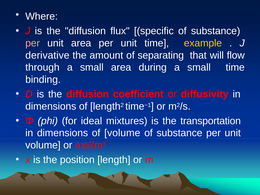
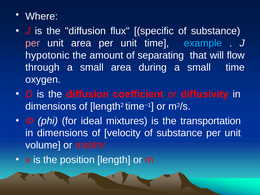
example colour: yellow -> light blue (203, 43)
derivative: derivative -> hypotonic (47, 55)
binding: binding -> oxygen (43, 80)
of volume: volume -> velocity (122, 133)
